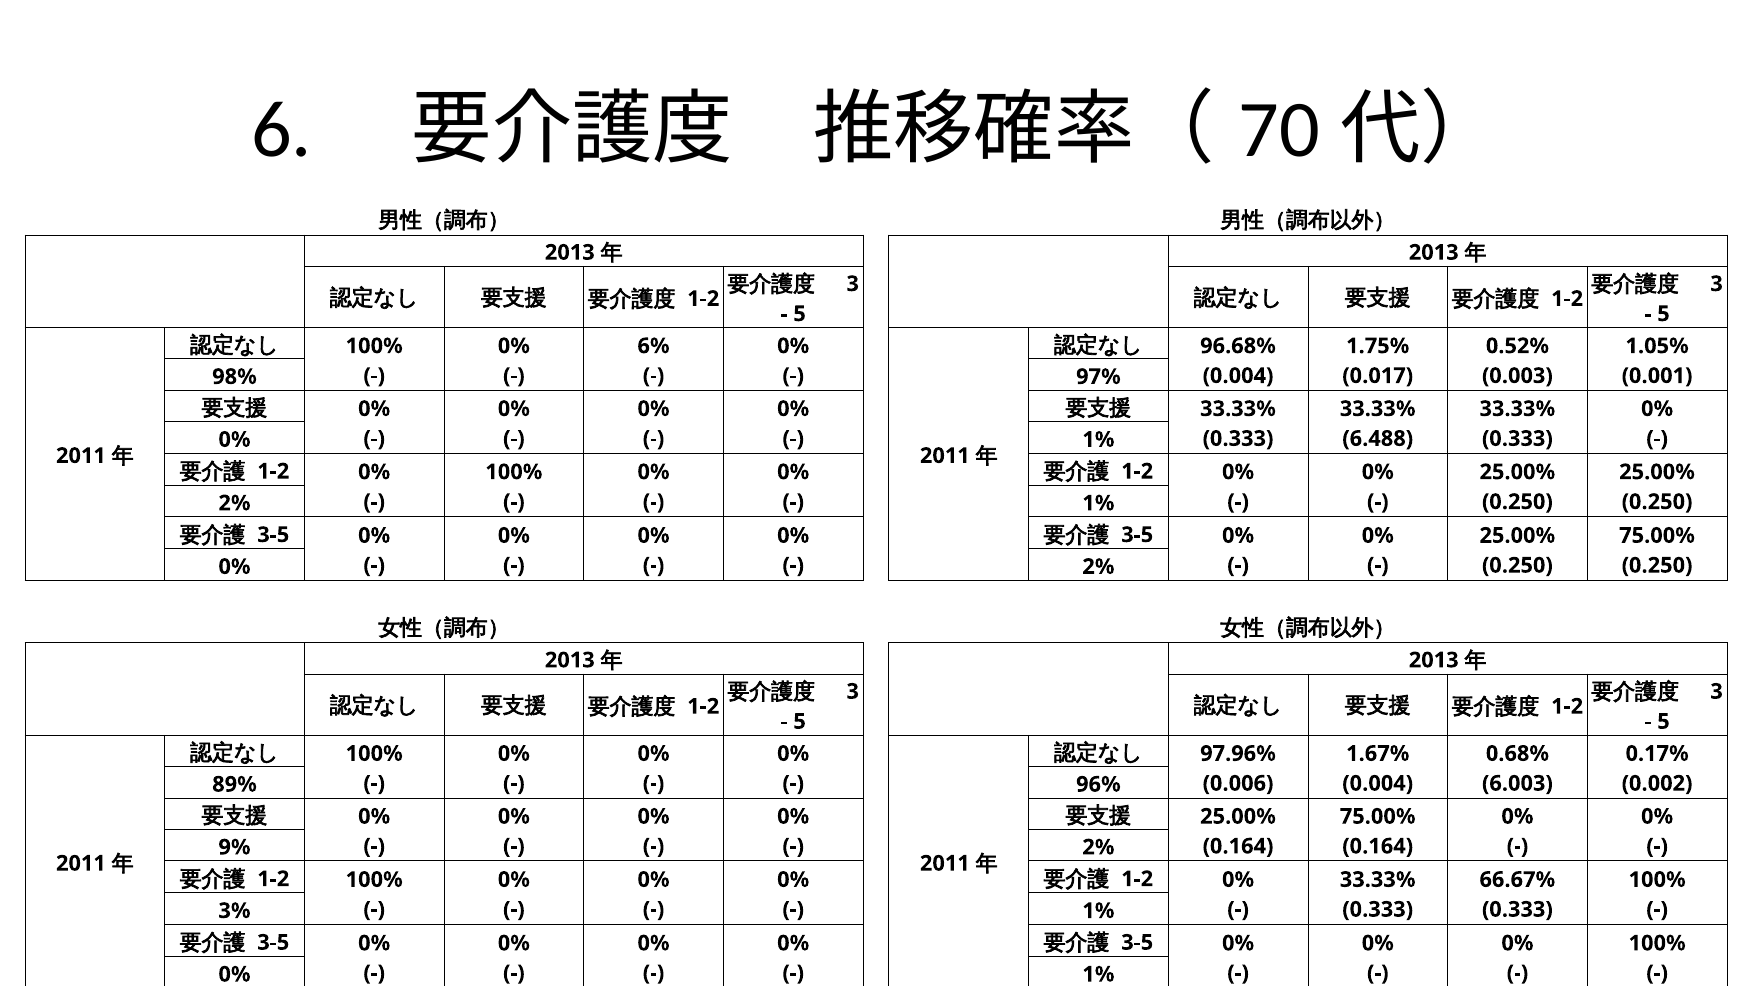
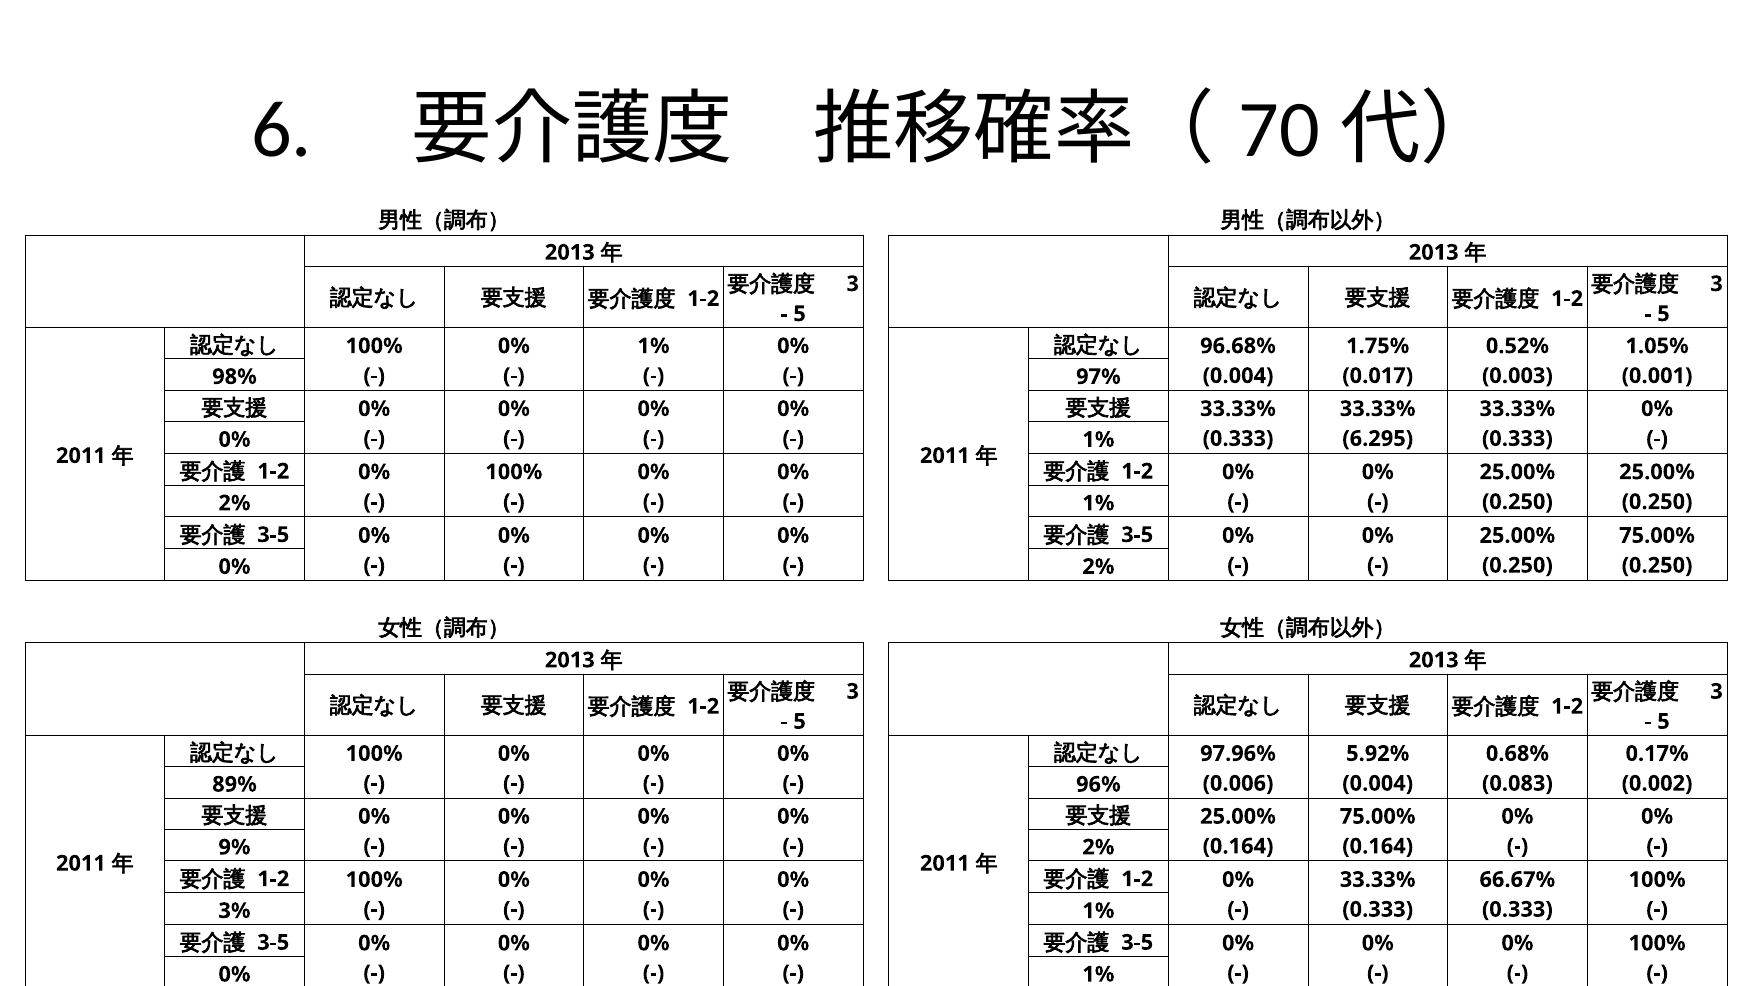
6%: 6% -> 1% (654, 346)
6.488: 6.488 -> 6.295 (1378, 438)
1.67%: 1.67% -> 5.92% (1378, 753)
6.003: 6.003 -> 0.083 (1517, 783)
